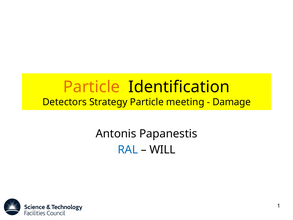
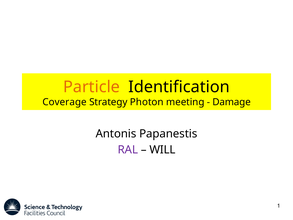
Detectors: Detectors -> Coverage (65, 102)
Strategy Particle: Particle -> Photon (147, 102)
RAL colour: blue -> purple (128, 150)
